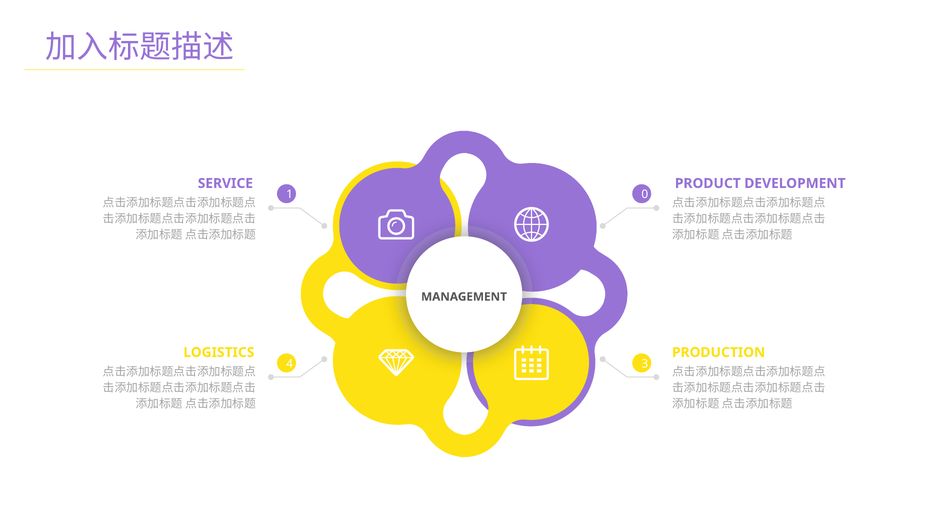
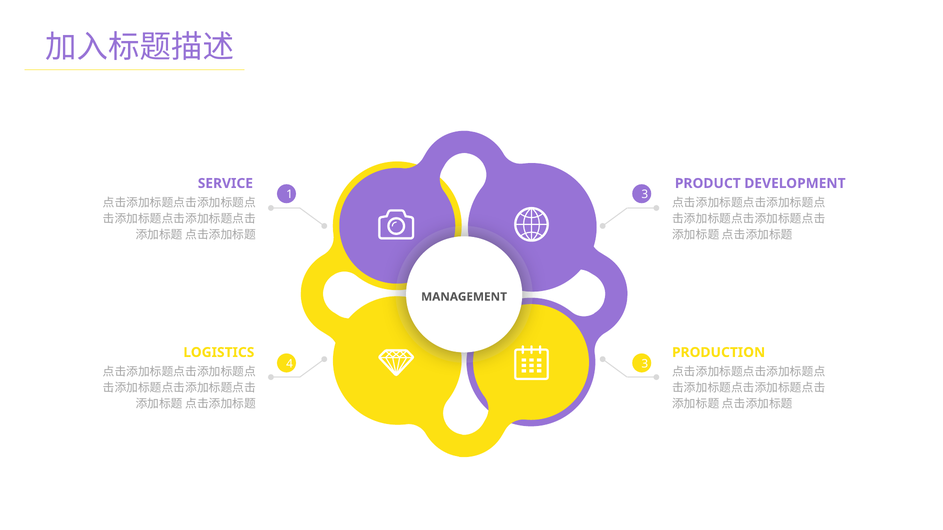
1 0: 0 -> 3 (645, 195)
